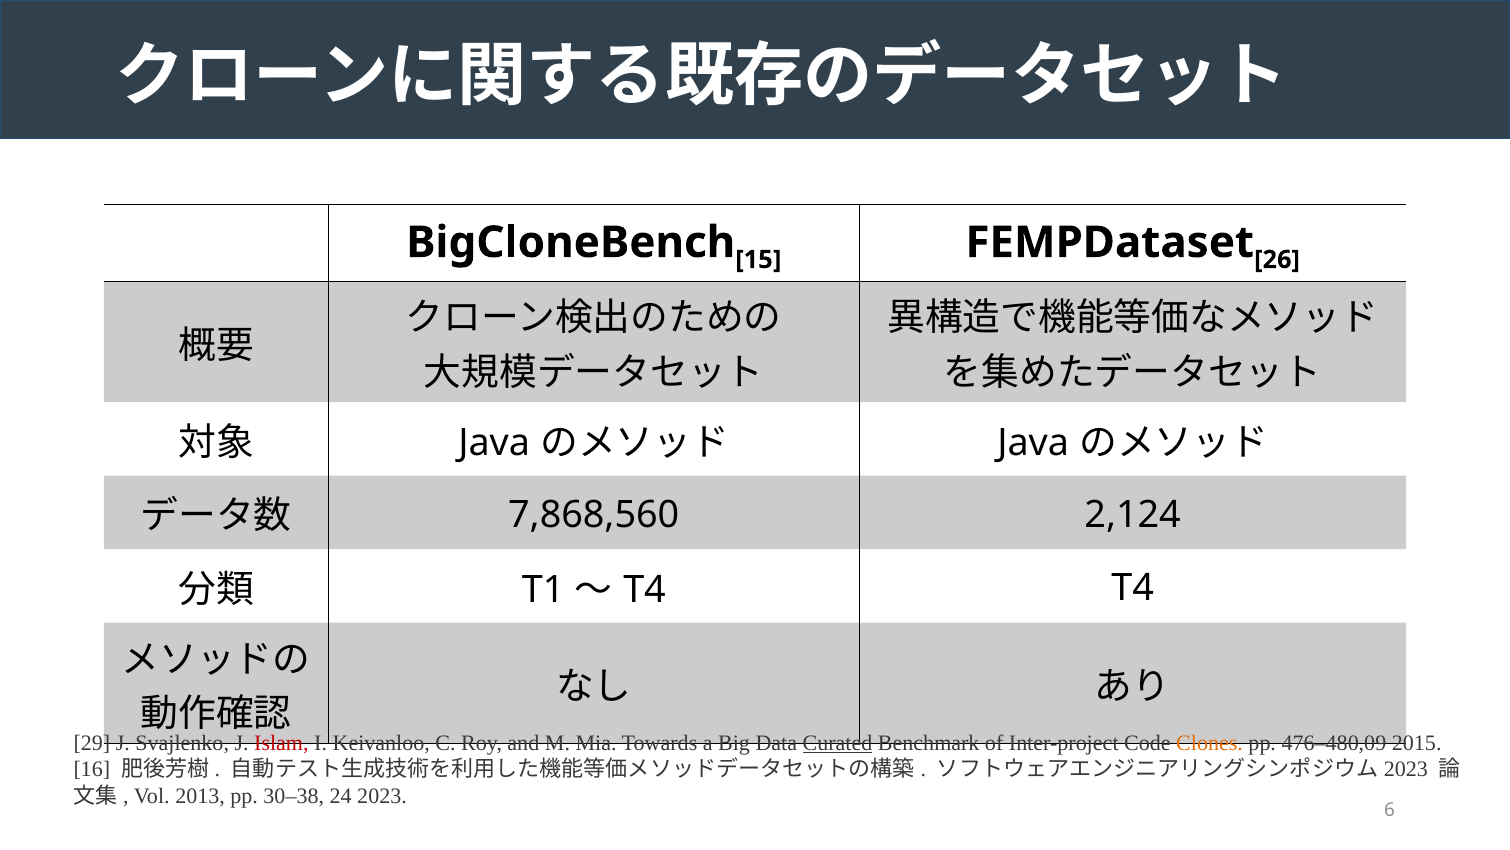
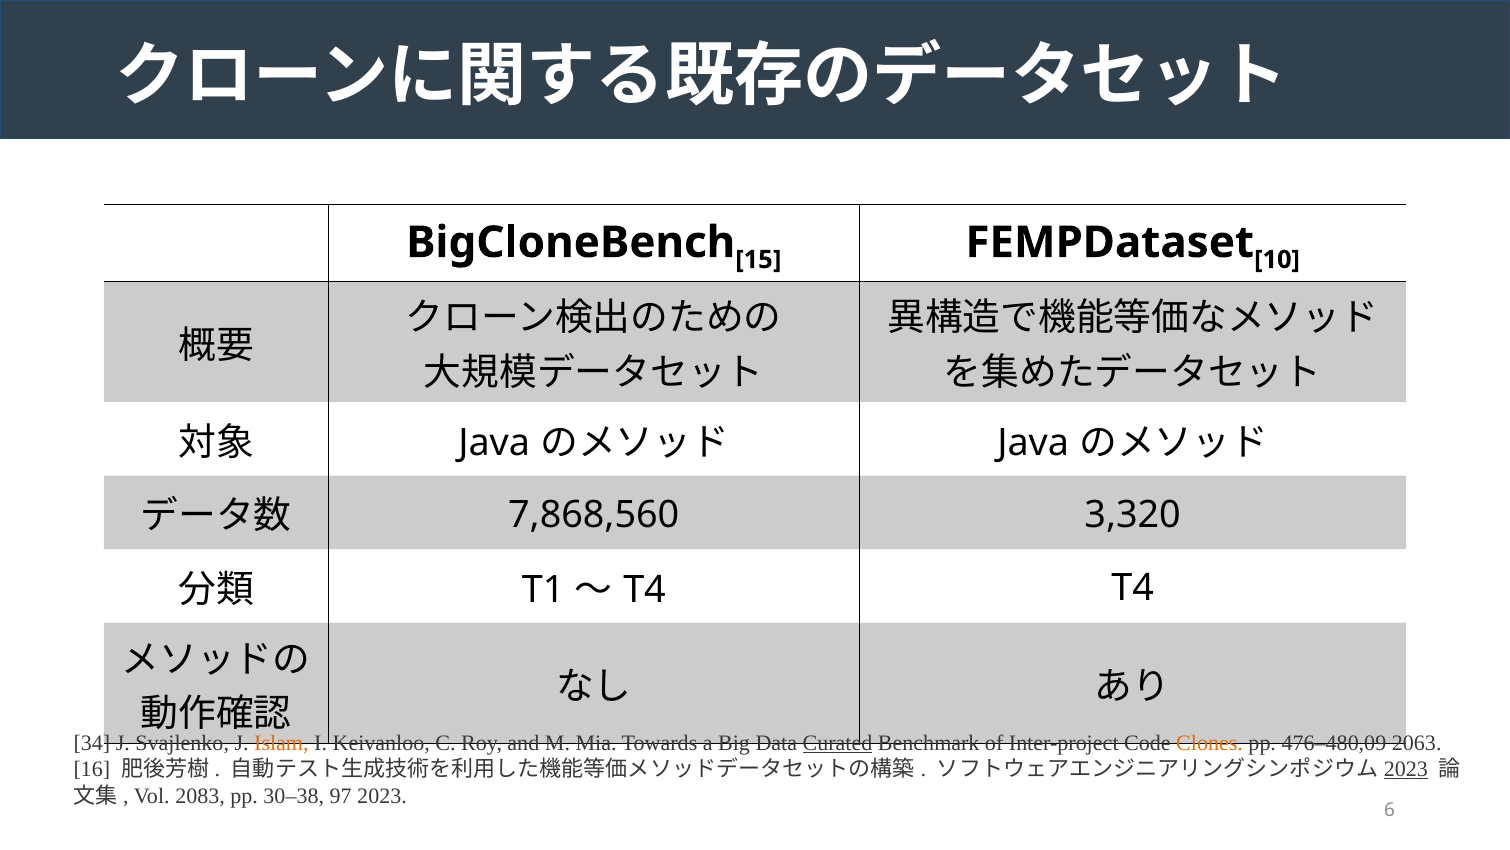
26: 26 -> 10 (1277, 259)
2,124: 2,124 -> 3,320 (1133, 514)
29: 29 -> 34 (92, 742)
Islam colour: red -> orange (281, 742)
2015: 2015 -> 2063 (1417, 742)
2023 underline: none -> present (1406, 769)
2013: 2013 -> 2083 (200, 795)
24: 24 -> 97 (341, 795)
